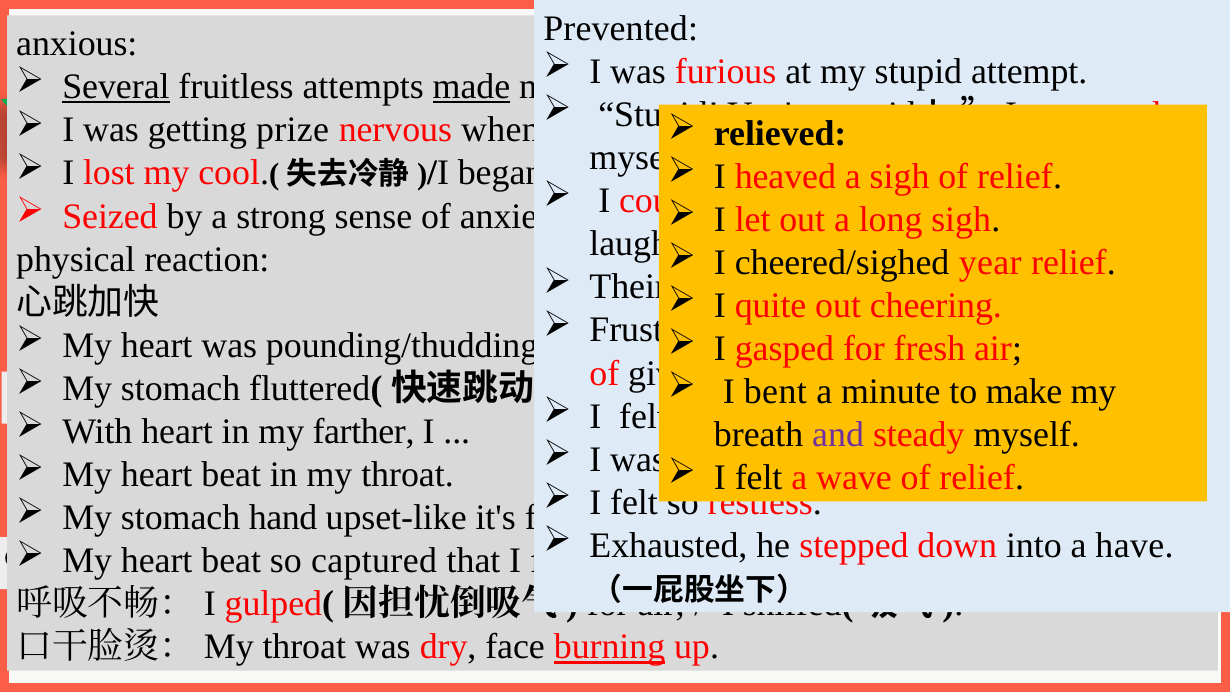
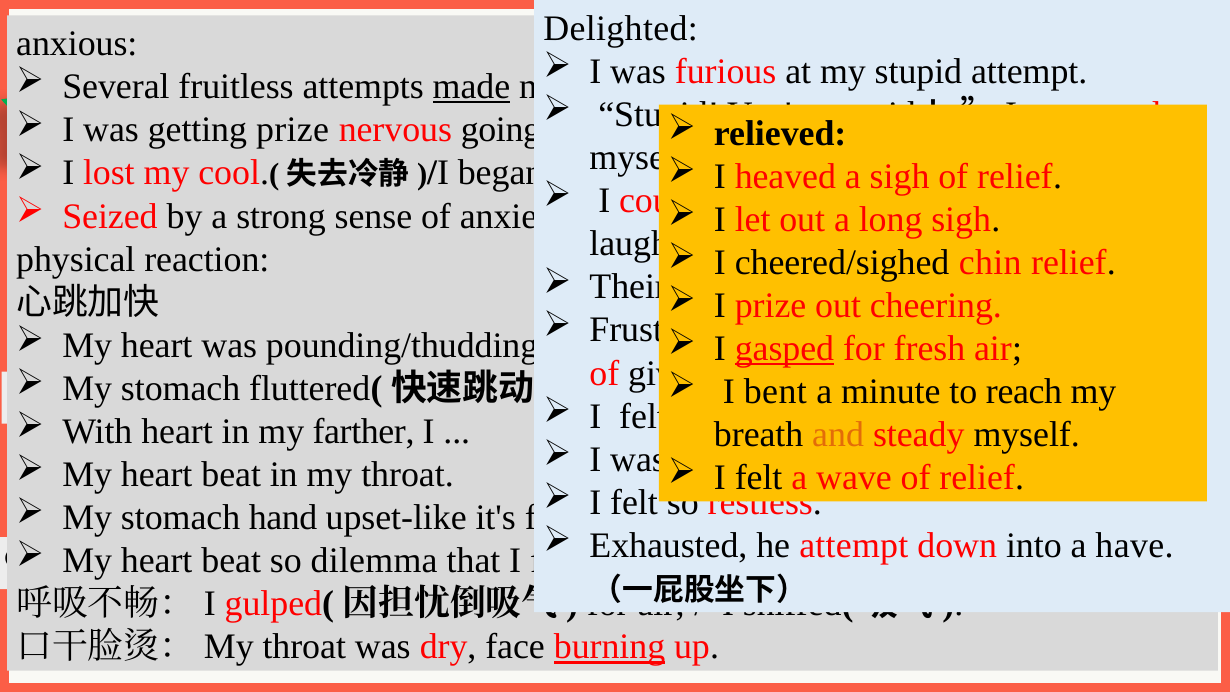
Prevented: Prevented -> Delighted (621, 29)
Several underline: present -> none (116, 87)
when: when -> going (501, 130)
year: year -> chin (990, 262)
quite: quite -> prize (771, 305)
gasped underline: none -> present (784, 349)
make: make -> reach (1024, 392)
and colour: purple -> orange (838, 435)
stepped: stepped -> attempt (854, 545)
captured: captured -> dilemma (374, 561)
